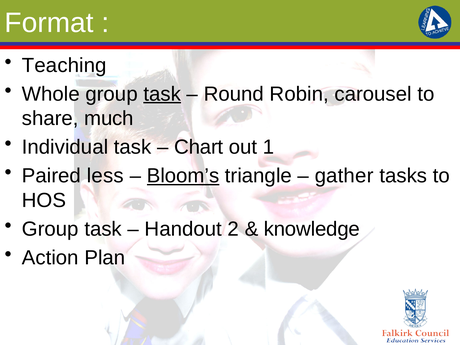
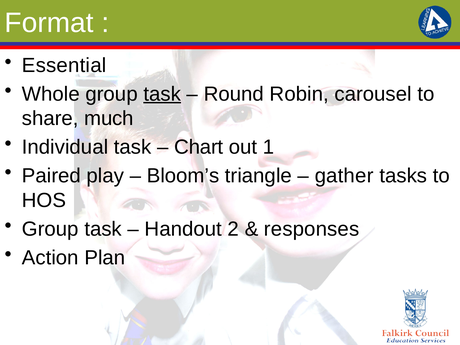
Teaching: Teaching -> Essential (64, 65)
less: less -> play (105, 176)
Bloom’s underline: present -> none (183, 176)
knowledge: knowledge -> responses (312, 229)
